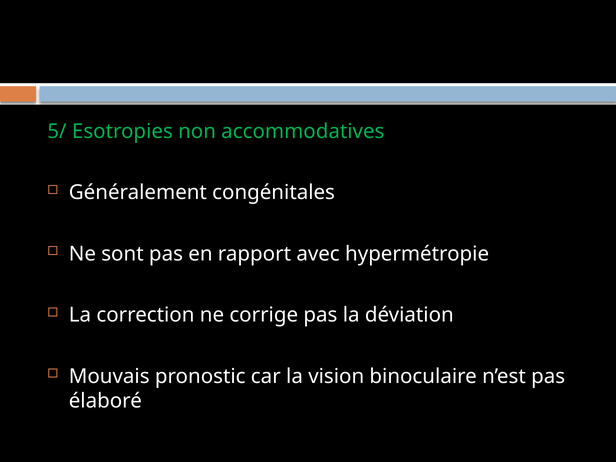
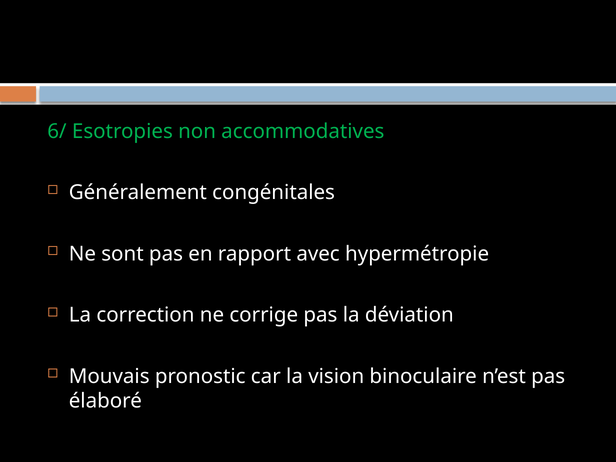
5/: 5/ -> 6/ (57, 131)
